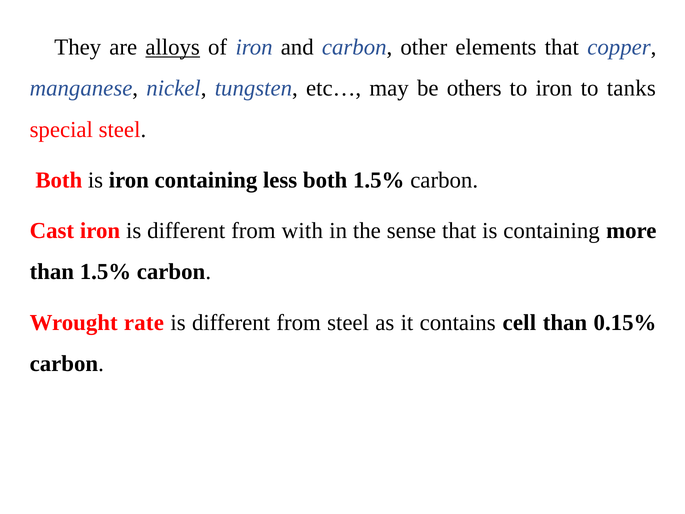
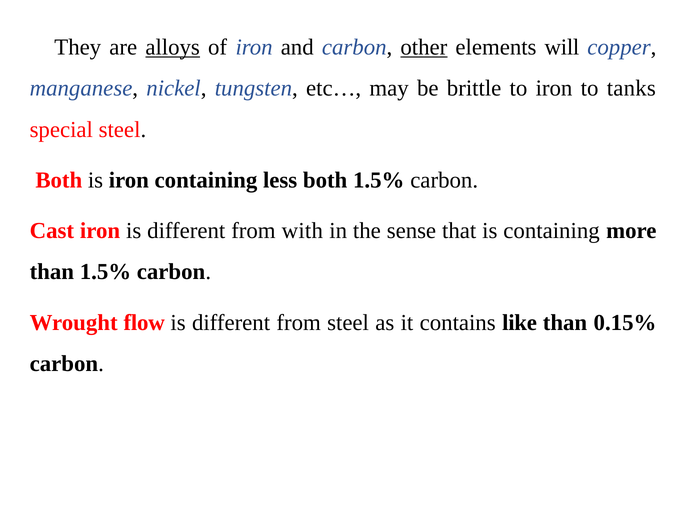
other underline: none -> present (424, 47)
elements that: that -> will (562, 47)
others: others -> brittle (474, 88)
rate: rate -> flow (144, 322)
cell: cell -> like (520, 322)
